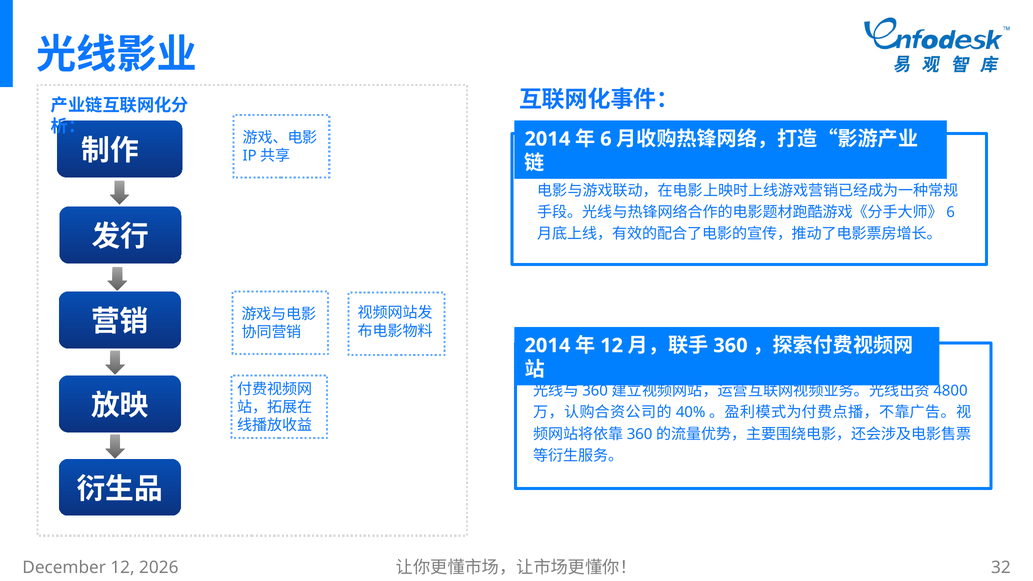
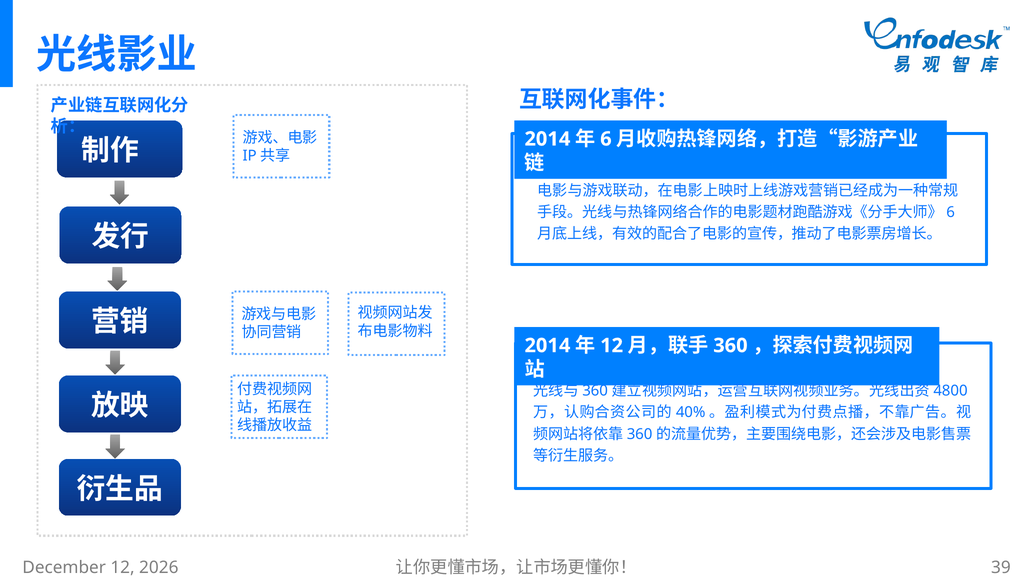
32: 32 -> 39 (1001, 567)
